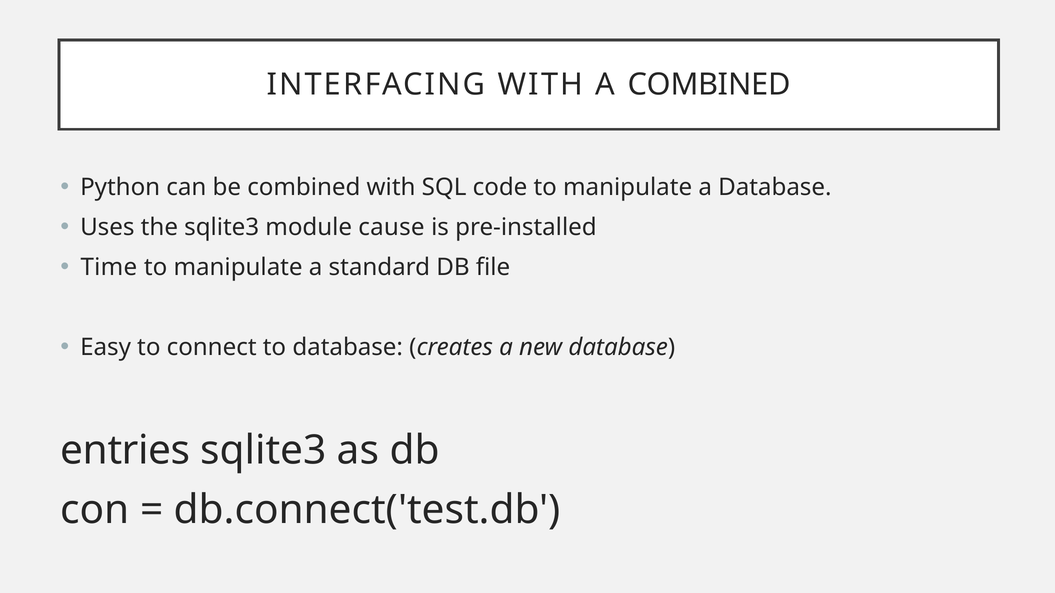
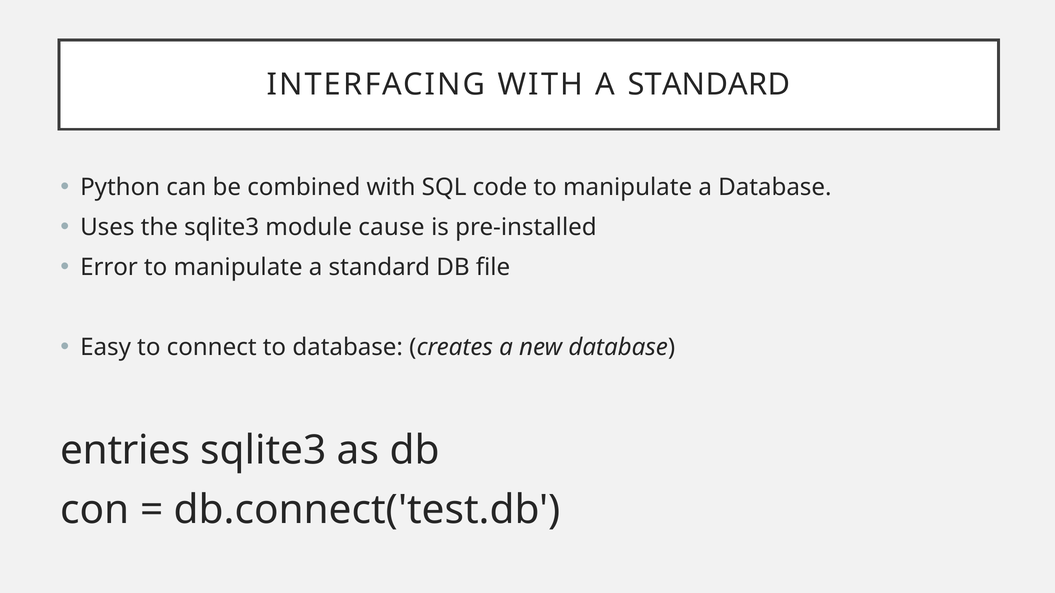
WITH A COMBINED: COMBINED -> STANDARD (709, 84)
Time: Time -> Error (109, 268)
